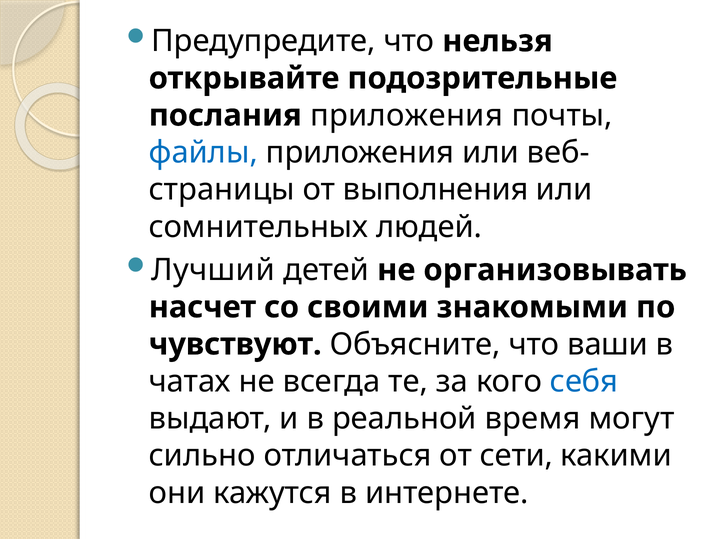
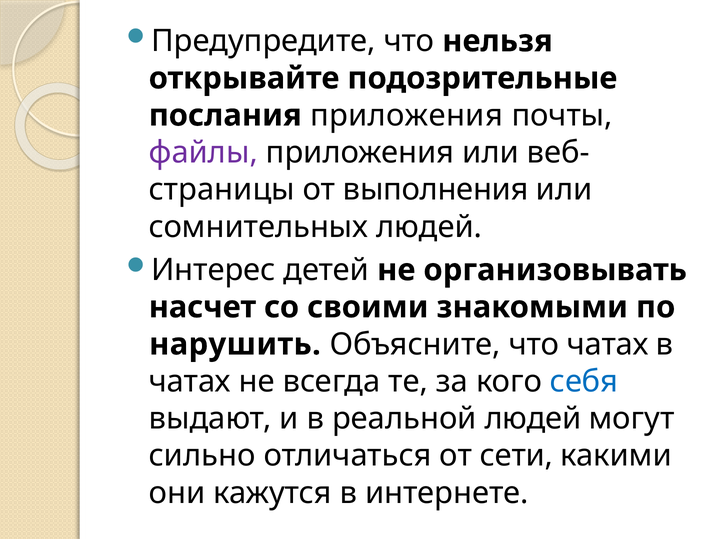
файлы colour: blue -> purple (203, 153)
Лучший: Лучший -> Интерес (213, 270)
чувствуют: чувствуют -> нарушить (235, 344)
что ваши: ваши -> чатах (608, 344)
реальной время: время -> людей (533, 419)
